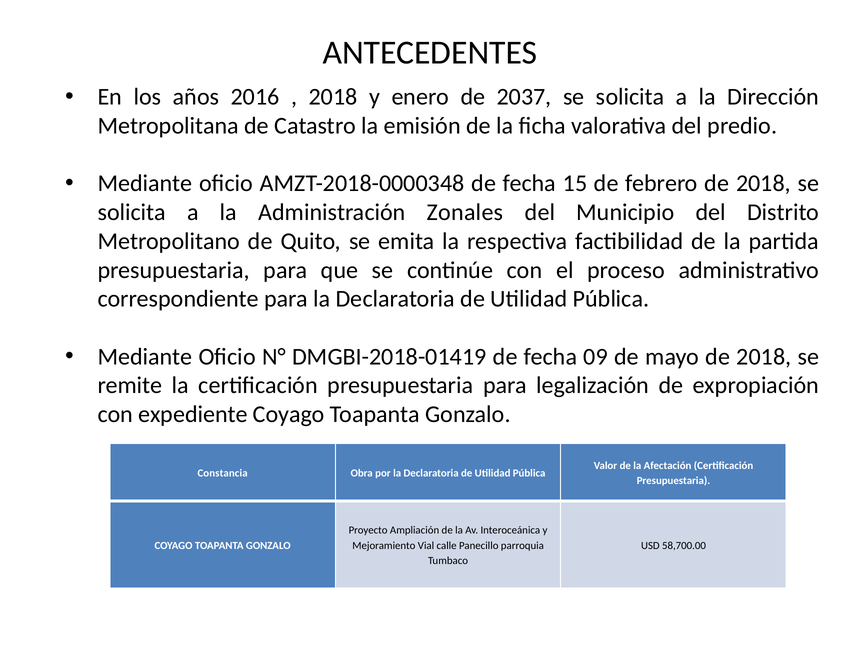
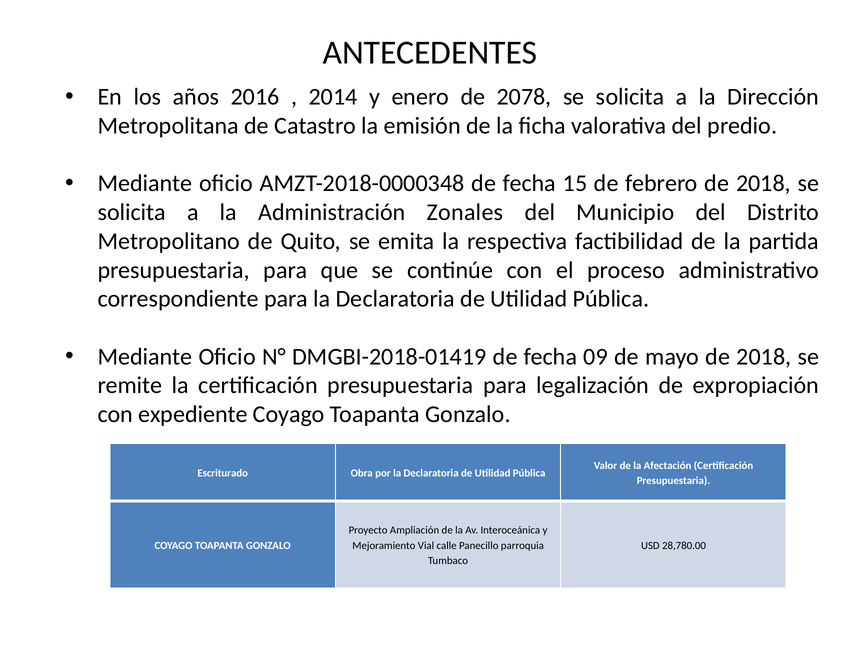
2018: 2018 -> 2014 (333, 97)
2037: 2037 -> 2078 (524, 97)
Constancia: Constancia -> Escriturado (223, 474)
58,700.00: 58,700.00 -> 28,780.00 (684, 546)
